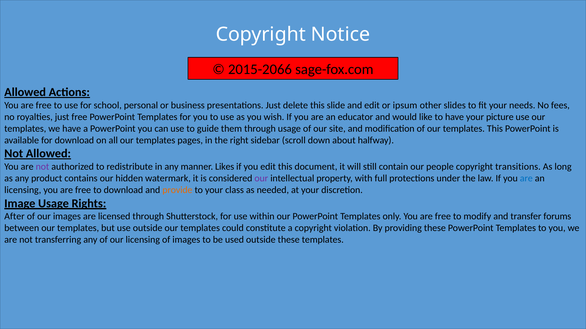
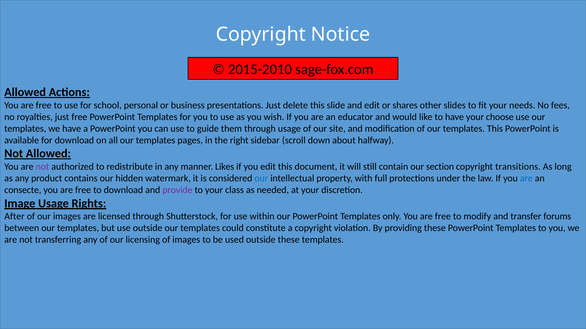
2015-2066: 2015-2066 -> 2015-2010 (260, 70)
ipsum: ipsum -> shares (405, 105)
picture: picture -> choose (500, 117)
people: people -> section (440, 167)
our colour: purple -> blue (261, 179)
licensing: licensing -> consecte (23, 190)
provide colour: orange -> purple (177, 190)
